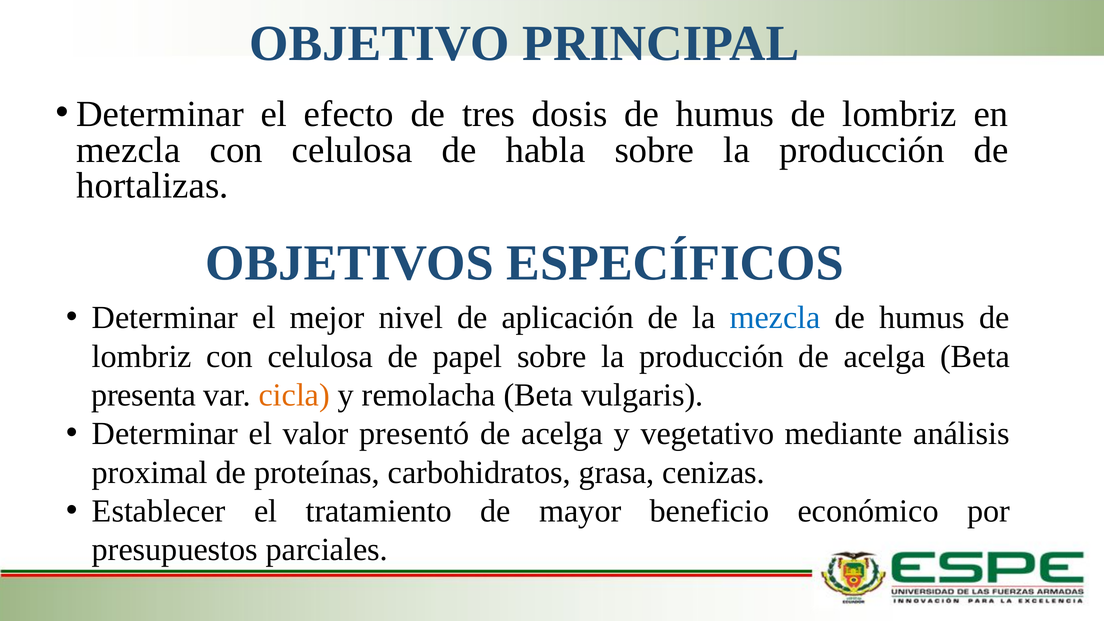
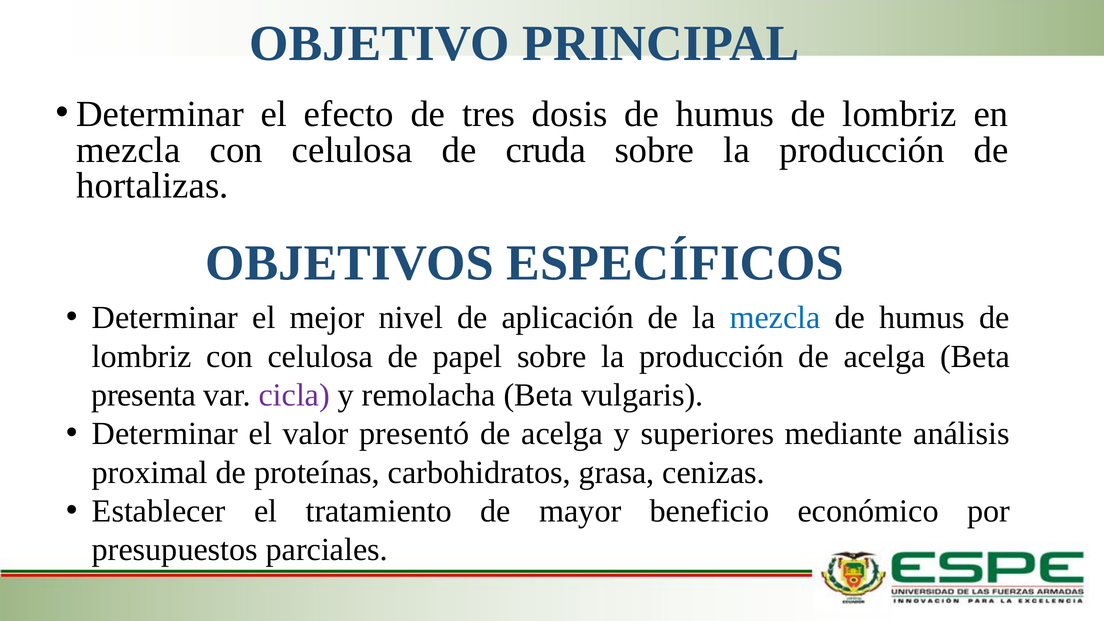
habla: habla -> cruda (546, 150)
cicla colour: orange -> purple (294, 395)
vegetativo: vegetativo -> superiores (707, 434)
